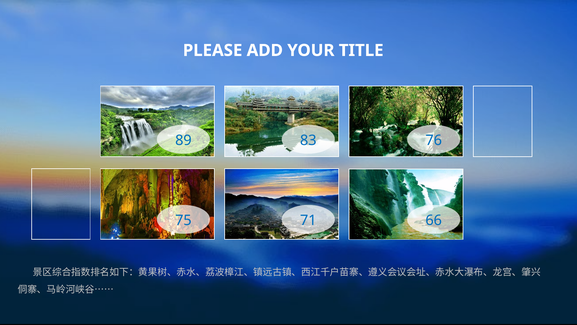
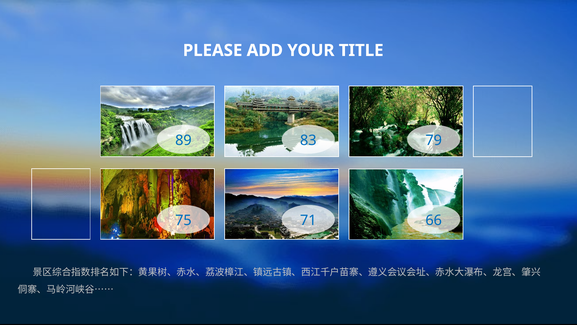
76: 76 -> 79 (434, 140)
